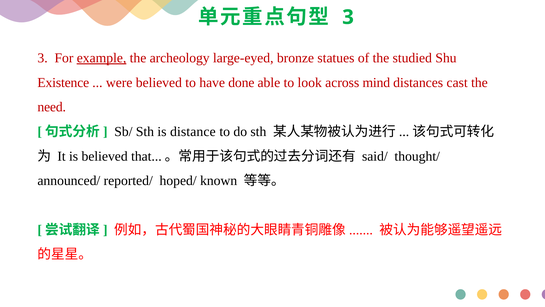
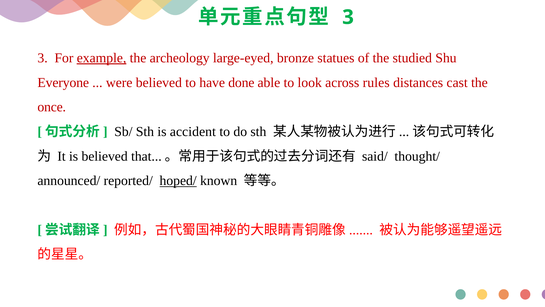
Existence: Existence -> Everyone (63, 82)
mind: mind -> rules (376, 82)
need: need -> once (52, 107)
distance: distance -> accident (193, 131)
hoped/ underline: none -> present (178, 181)
